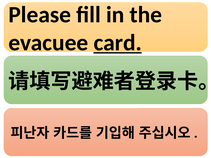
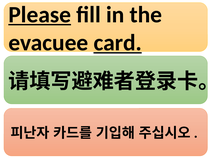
Please underline: none -> present (40, 15)
